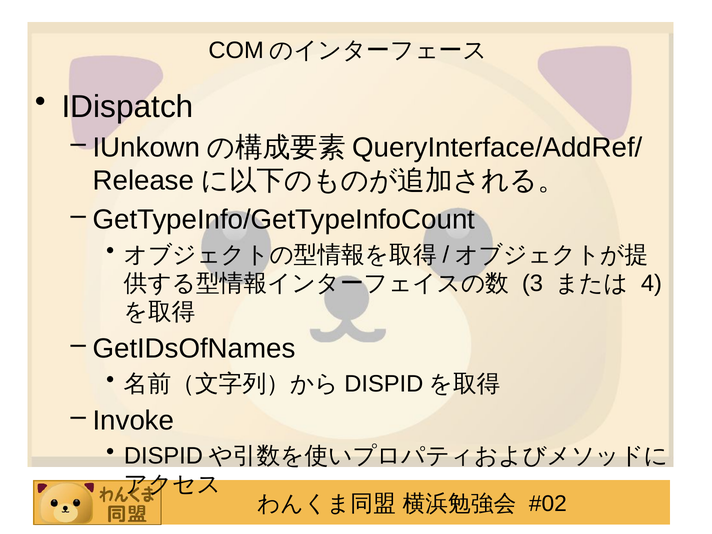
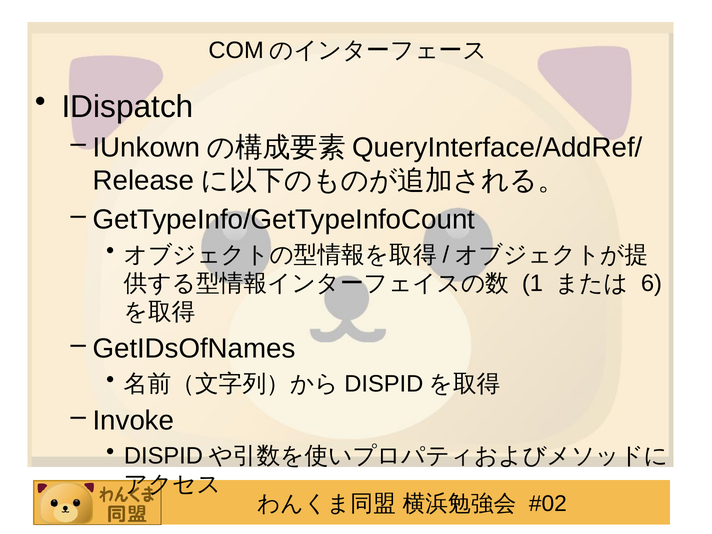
3: 3 -> 1 (532, 283)
4: 4 -> 6 (651, 283)
